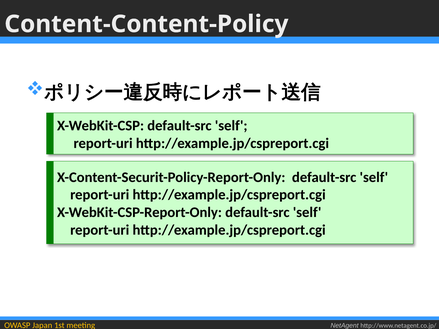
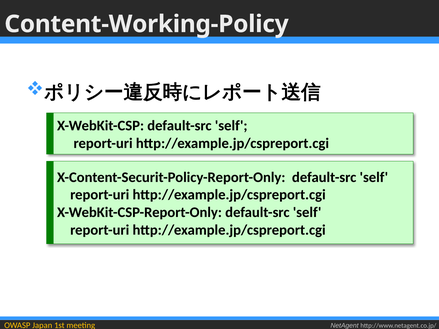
Content-Content-Policy: Content-Content-Policy -> Content-Working-Policy (147, 24)
